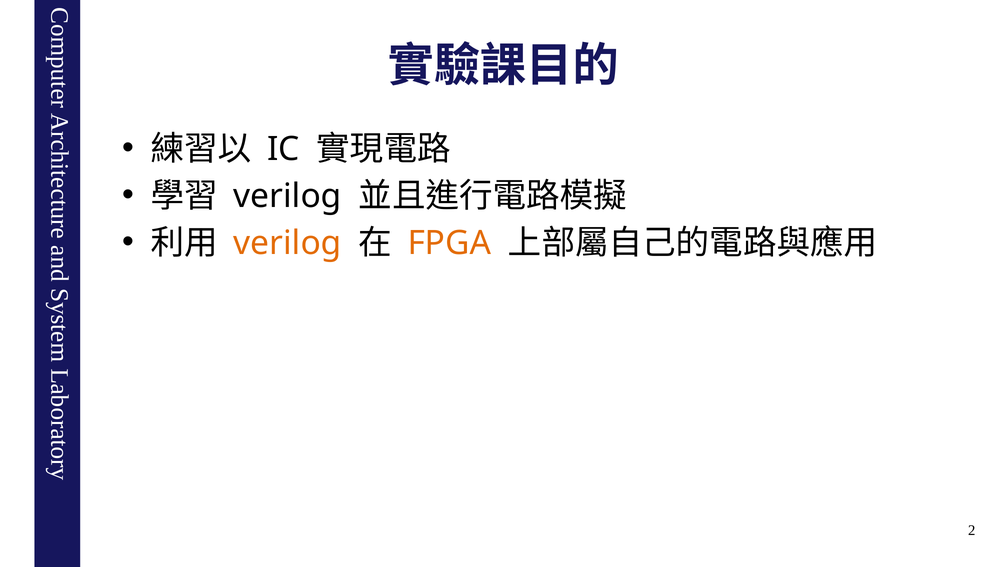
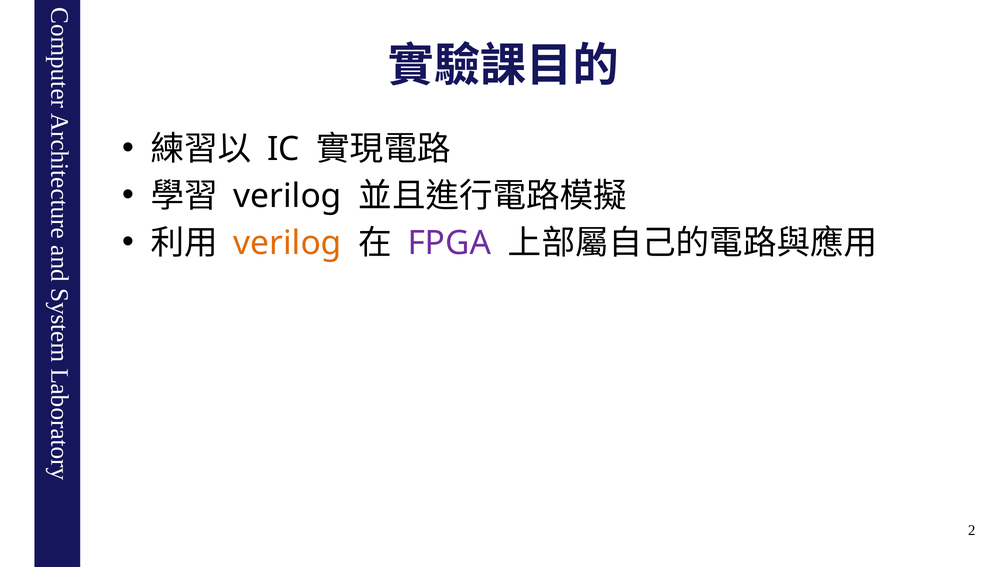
FPGA colour: orange -> purple (449, 243)
